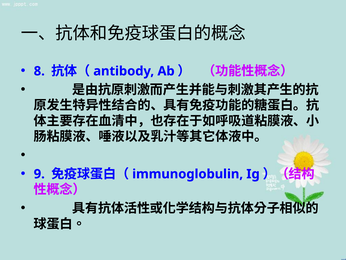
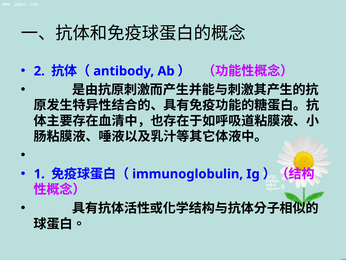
8: 8 -> 2 (39, 71)
9: 9 -> 1 (39, 174)
